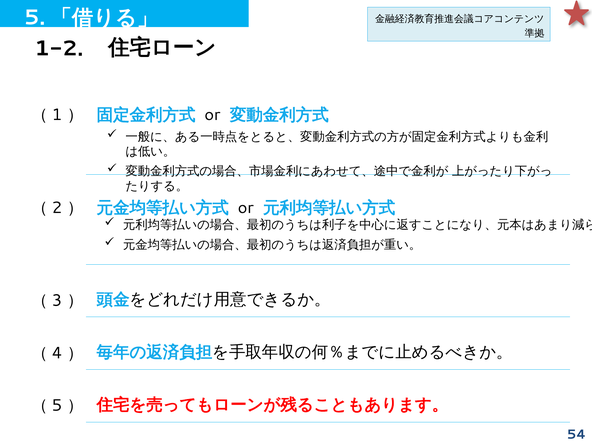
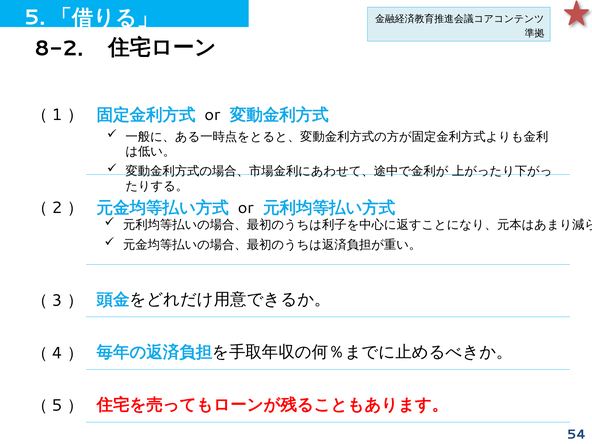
1-2: 1-2 -> 8-2 (59, 48)
